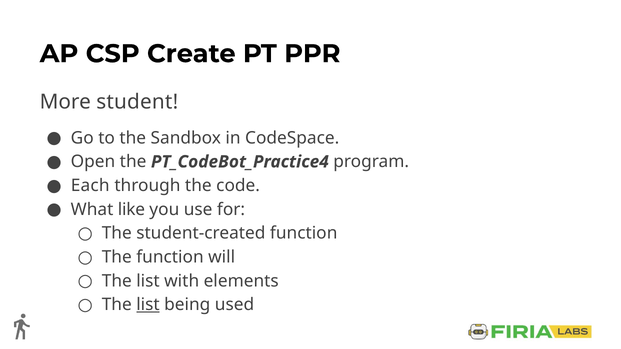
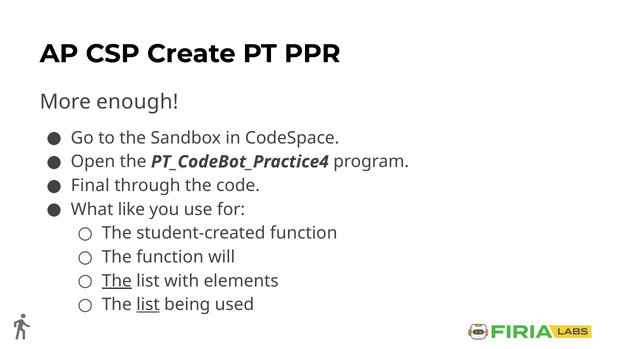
student: student -> enough (137, 102)
Each: Each -> Final (90, 186)
The underline: none -> present (117, 281)
